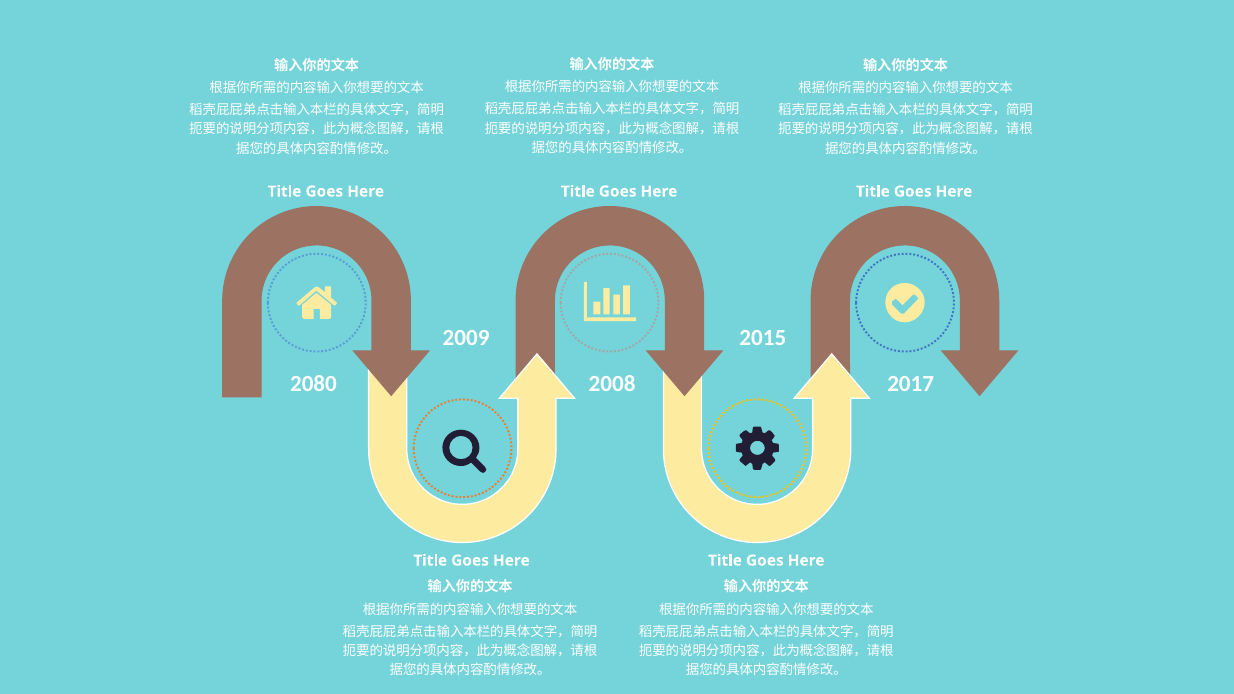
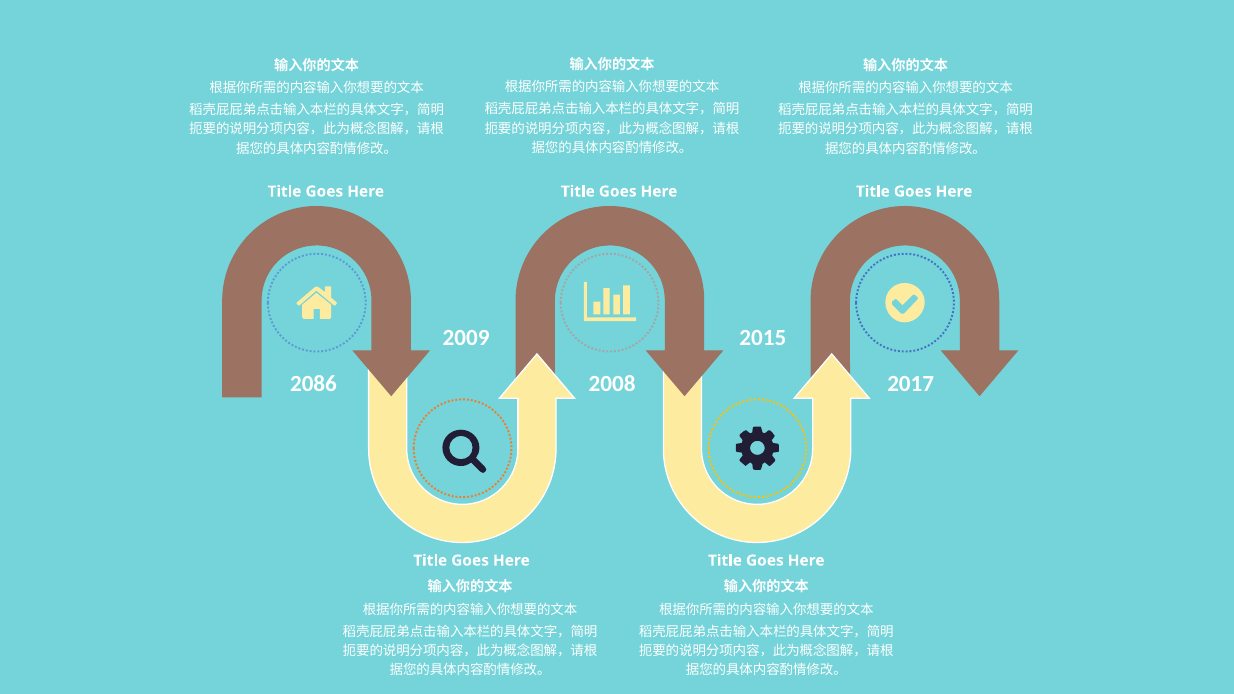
2080: 2080 -> 2086 (313, 384)
